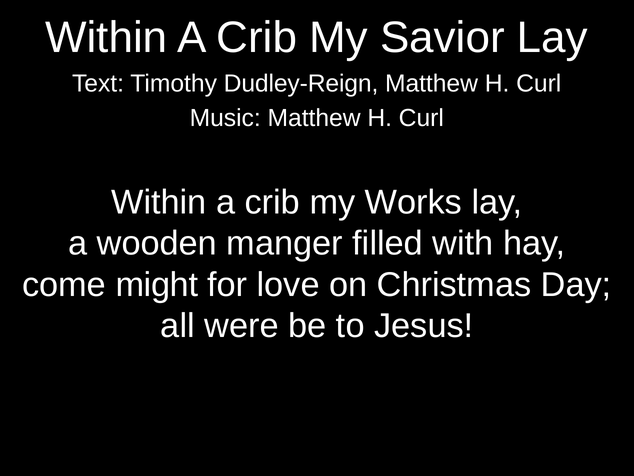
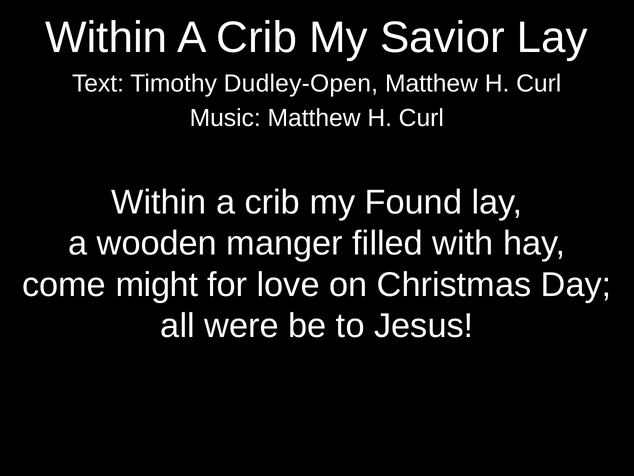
Dudley-Reign: Dudley-Reign -> Dudley-Open (301, 83)
Works: Works -> Found (413, 202)
